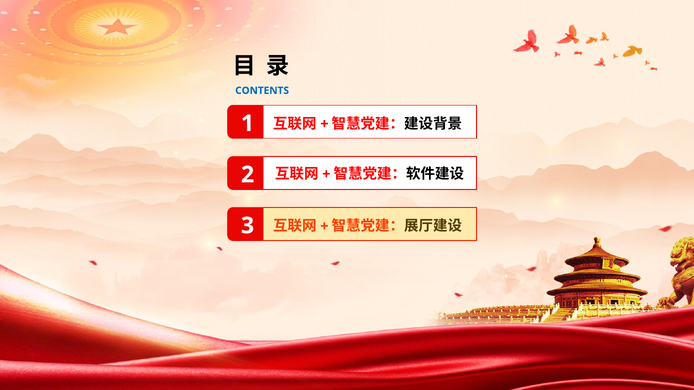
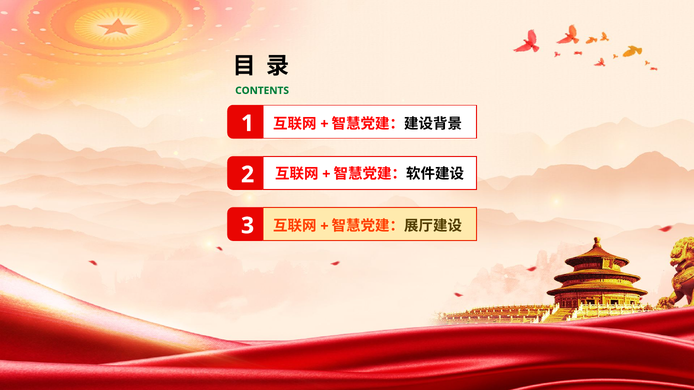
CONTENTS colour: blue -> green (262, 91)
